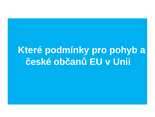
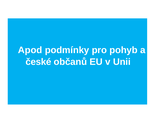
Které: Které -> Apod (30, 50)
